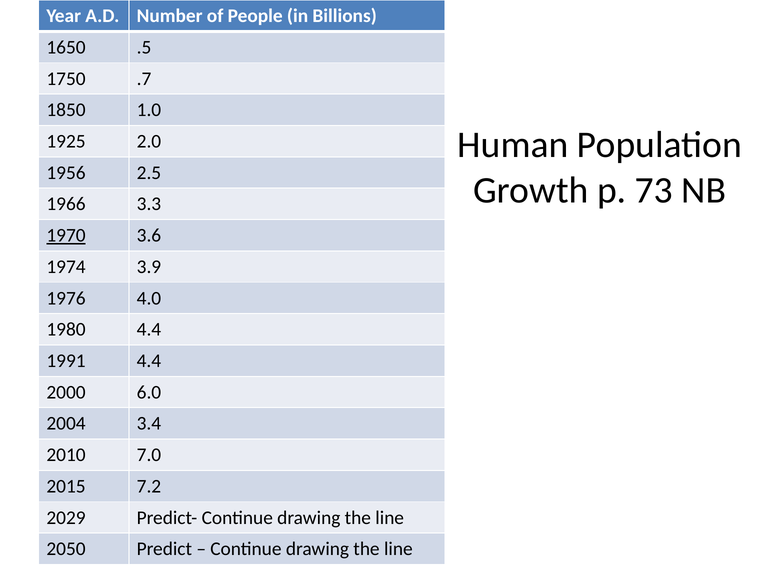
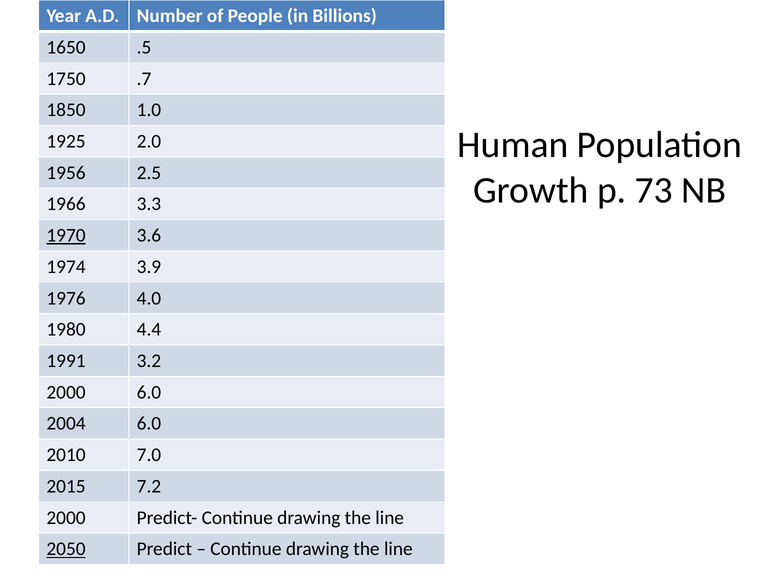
1991 4.4: 4.4 -> 3.2 (149, 361)
2004 3.4: 3.4 -> 6.0 (149, 424)
2029: 2029 -> 2000 (66, 518)
2050 underline: none -> present (66, 549)
